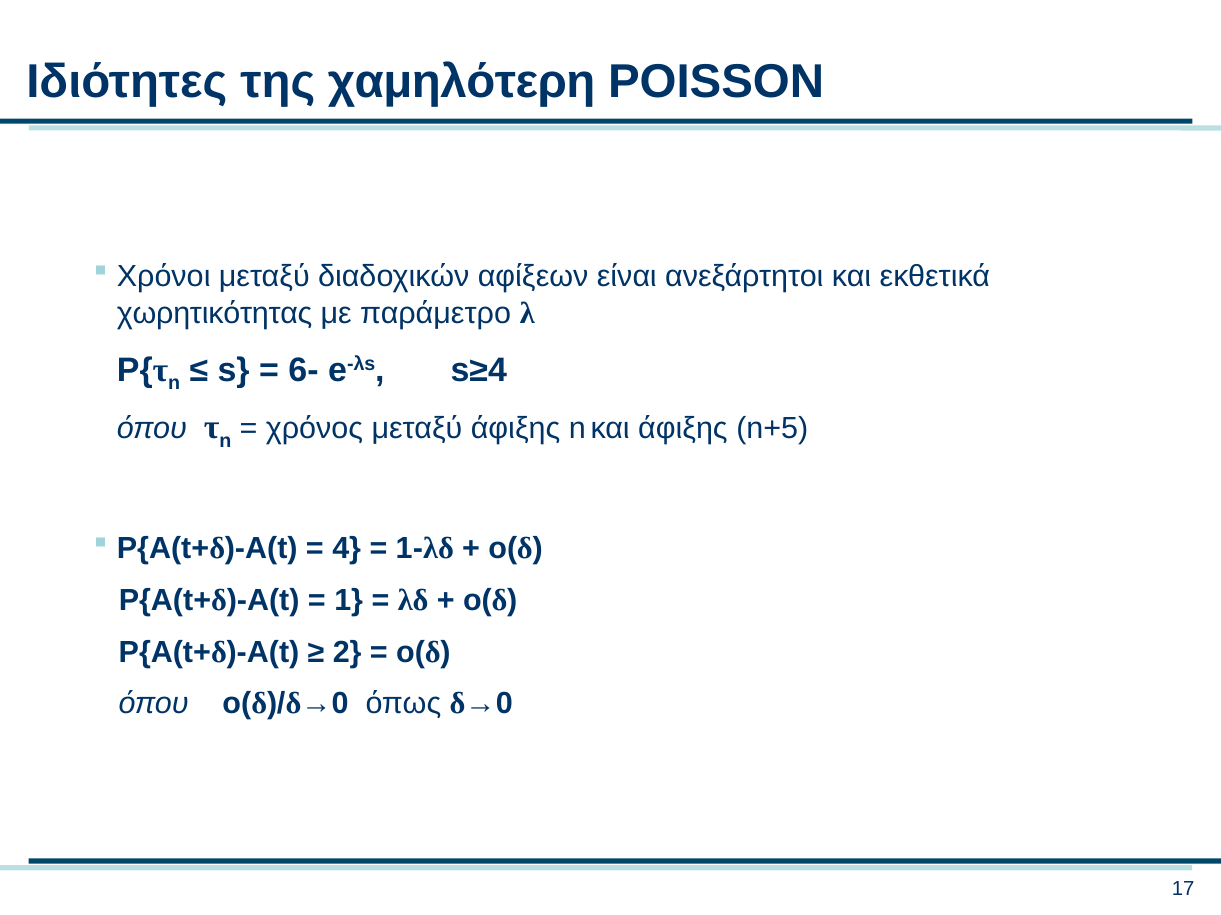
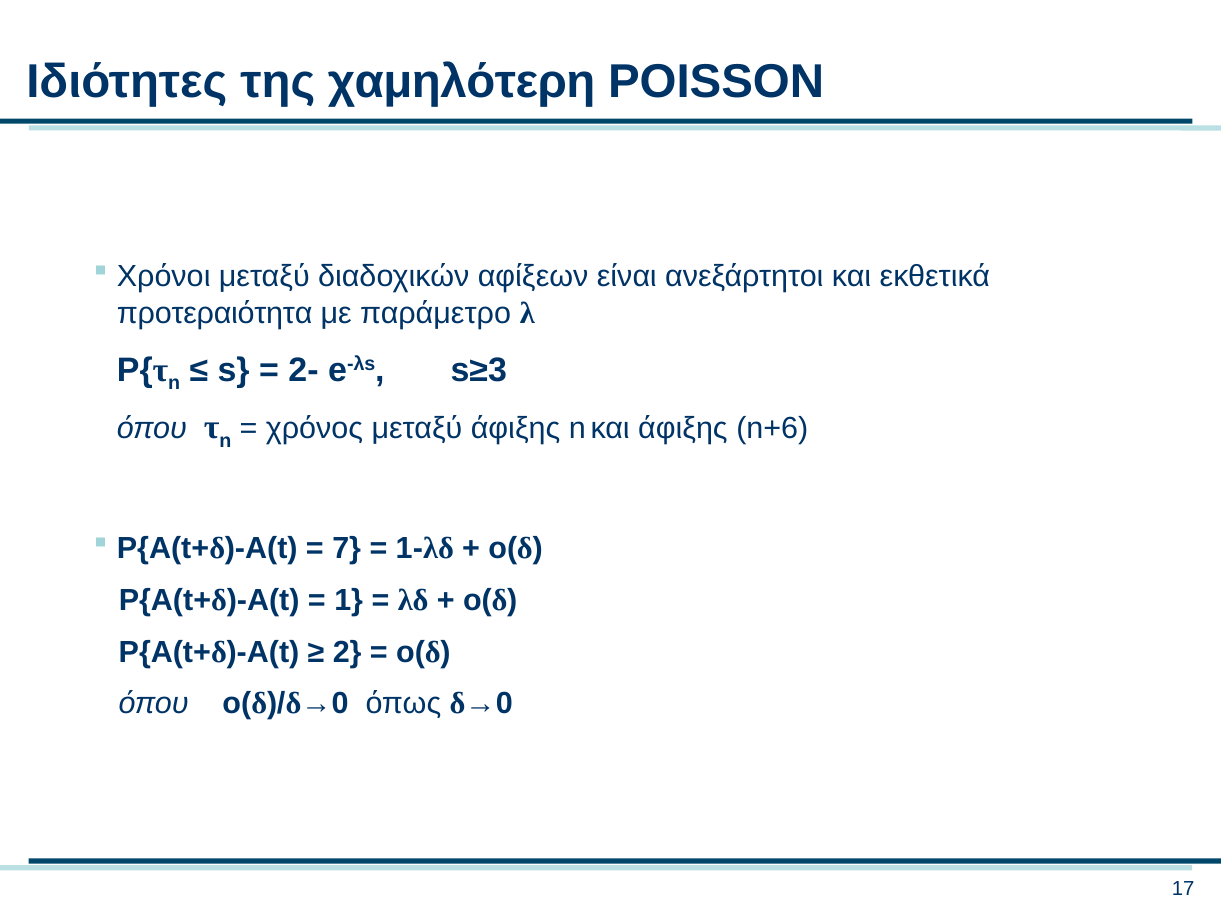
χωρητικότητας: χωρητικότητας -> προτεραιότητα (215, 313)
6-: 6- -> 2- (304, 370)
s≥4: s≥4 -> s≥3 (479, 370)
n+5: n+5 -> n+6 (772, 429)
4: 4 -> 7 (347, 549)
